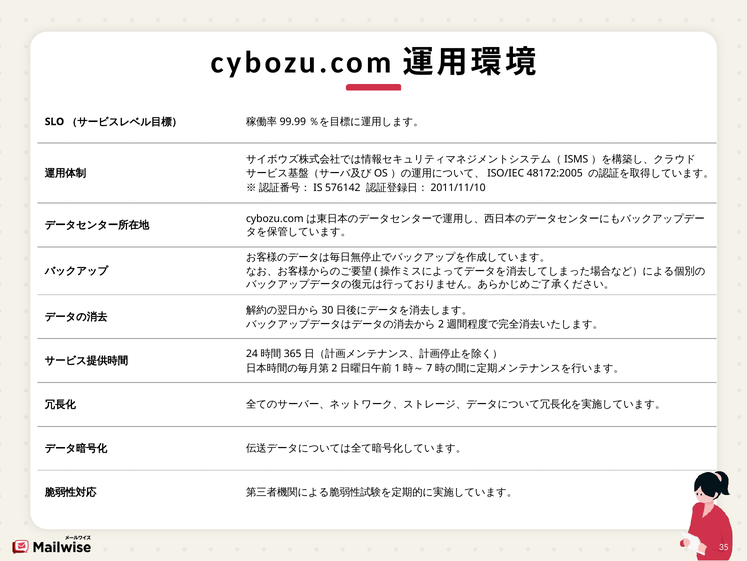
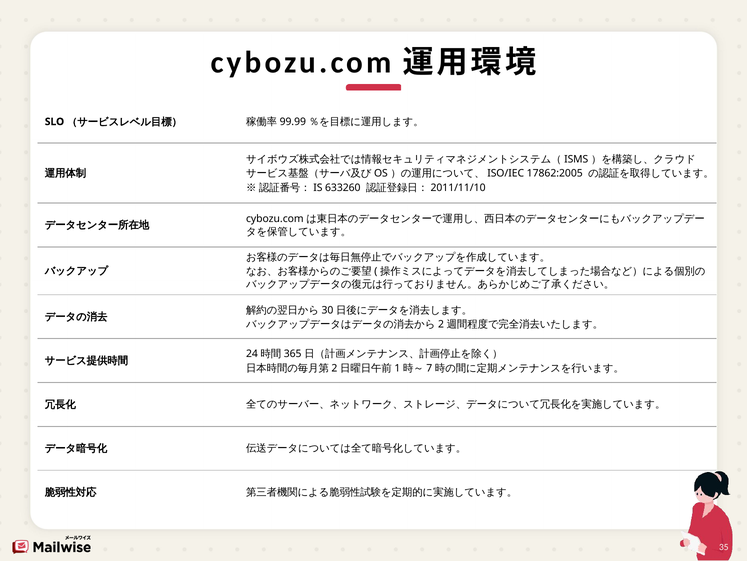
48172:2005: 48172:2005 -> 17862:2005 (555, 173)
576142: 576142 -> 633260 (343, 188)
